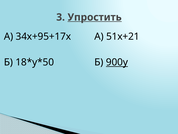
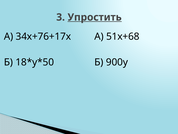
34х+95+17х: 34х+95+17х -> 34х+76+17х (43, 36)
51х+21: 51х+21 -> 51х+68 (123, 36)
900у underline: present -> none (117, 62)
